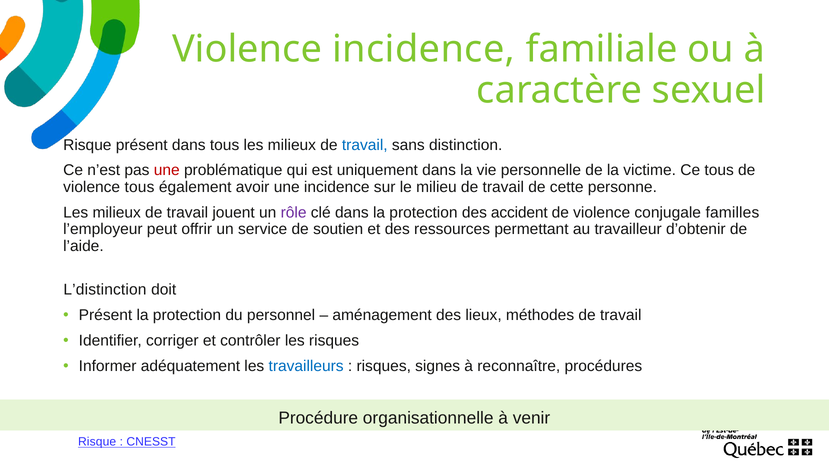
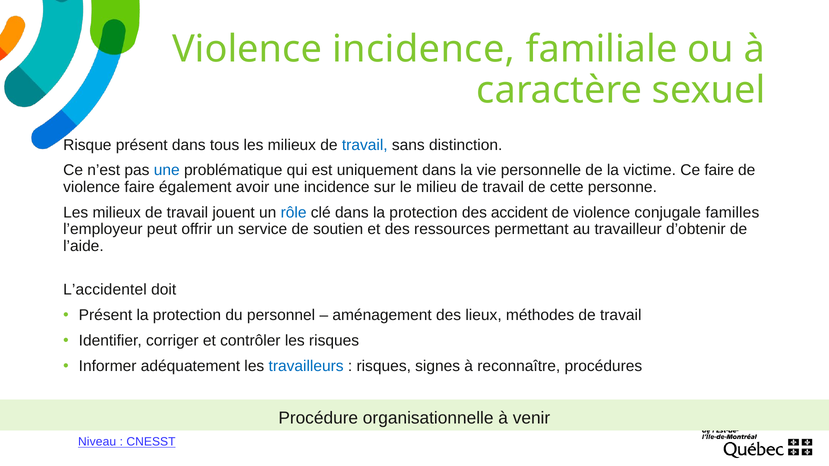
une colour: red -> blue (167, 170)
Ce tous: tous -> faire (719, 170)
violence tous: tous -> faire (140, 187)
rôle colour: purple -> blue (294, 213)
L’distinction: L’distinction -> L’accidentel (105, 290)
Risque: Risque -> Niveau (97, 442)
